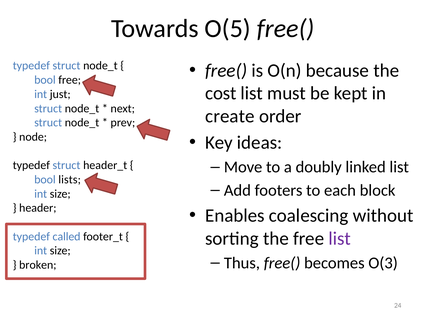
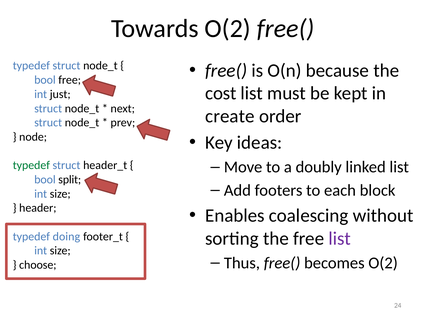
Towards O(5: O(5 -> O(2 (228, 29)
typedef colour: black -> green (31, 165)
lists: lists -> split (70, 180)
called: called -> doing (66, 237)
becomes O(3: O(3 -> O(2 (383, 263)
broken: broken -> choose (38, 265)
